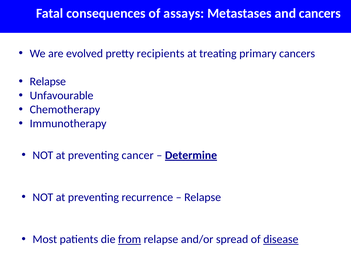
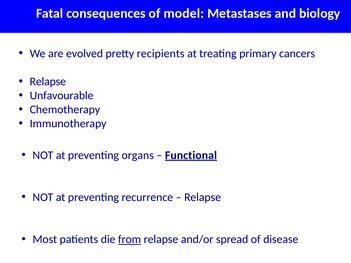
assays: assays -> model (184, 13)
and cancers: cancers -> biology (320, 13)
cancer: cancer -> organs (138, 155)
Determine: Determine -> Functional (191, 155)
disease underline: present -> none (281, 240)
